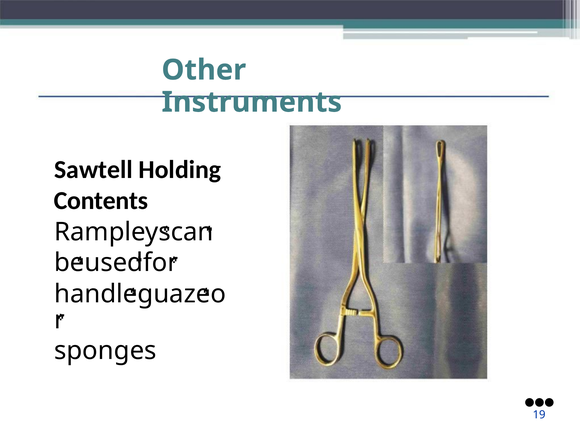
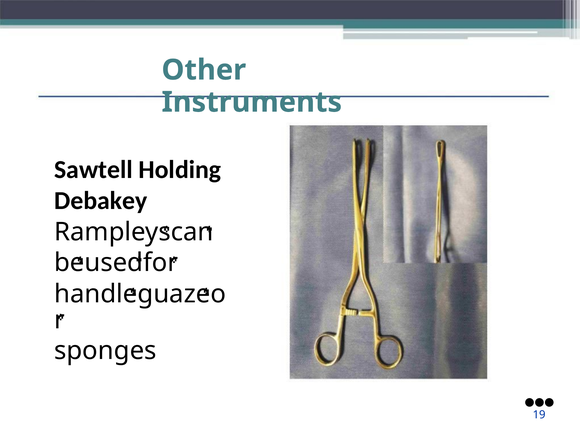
Contents: Contents -> Debakey (101, 201)
